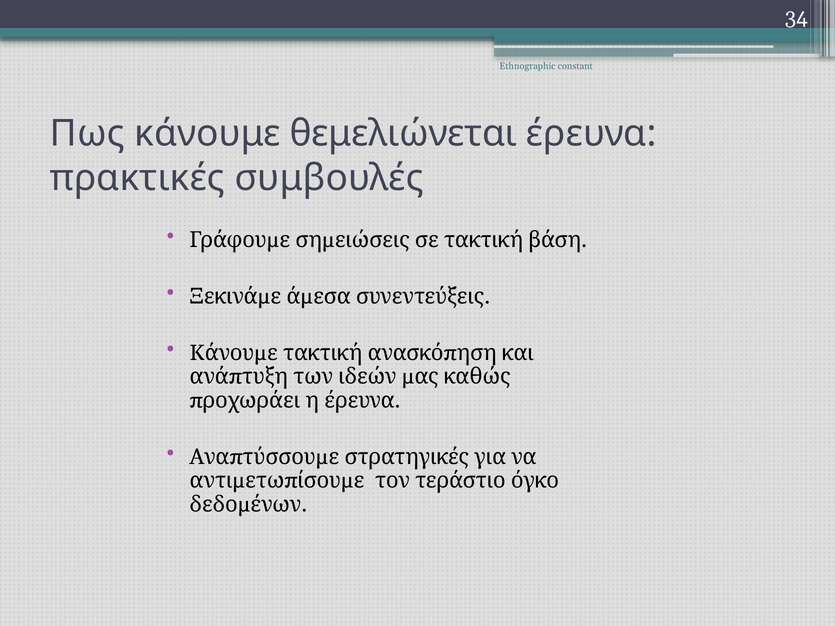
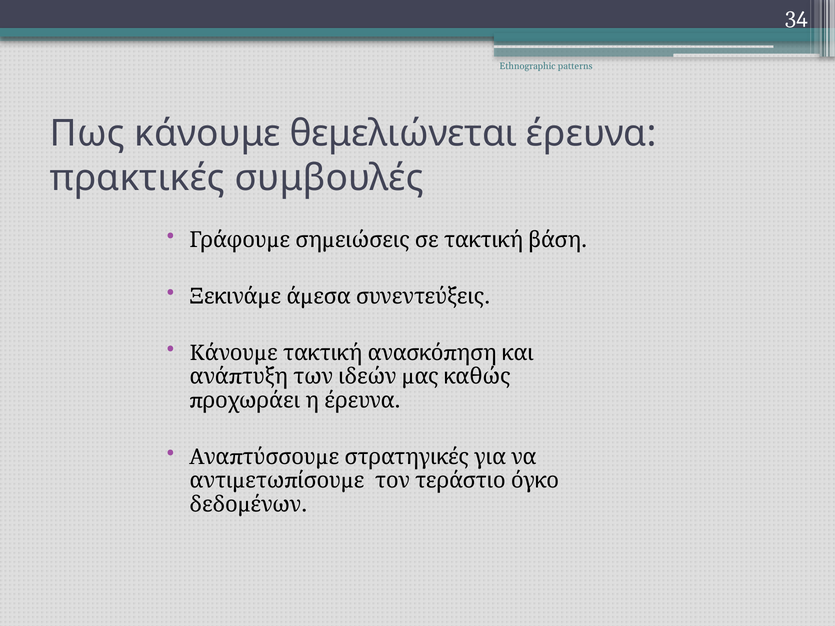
constant: constant -> patterns (575, 66)
